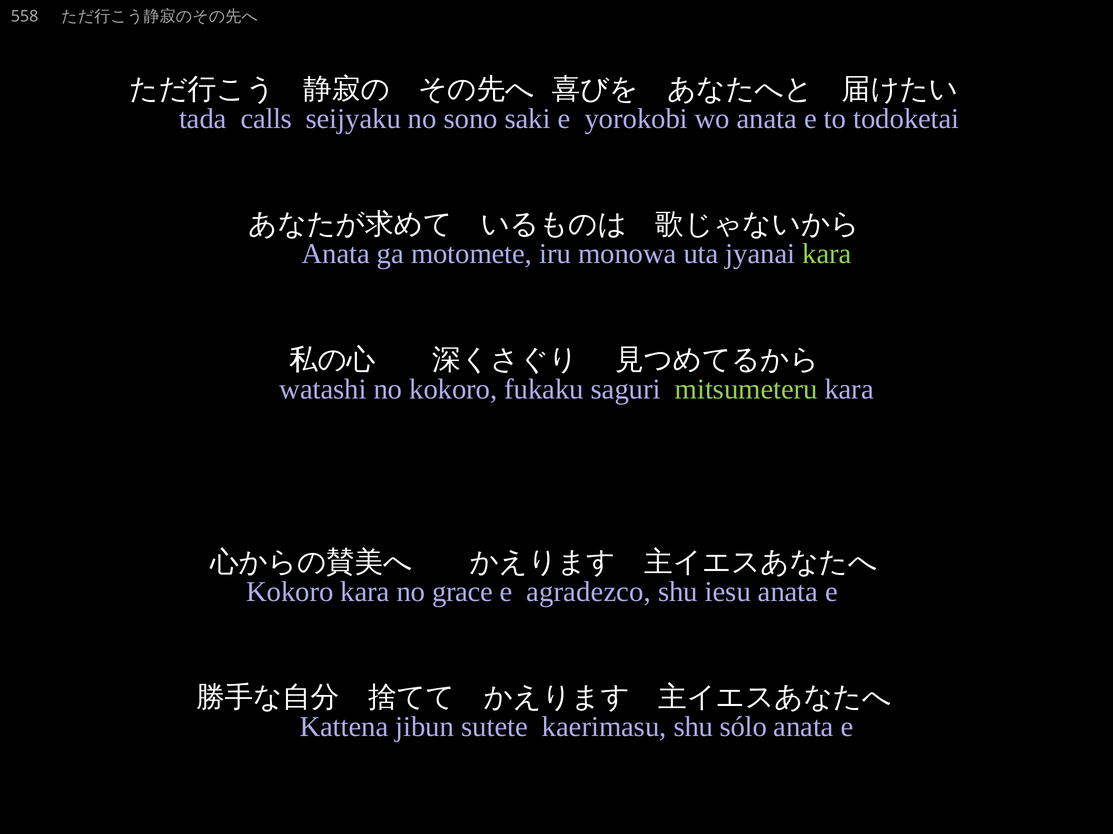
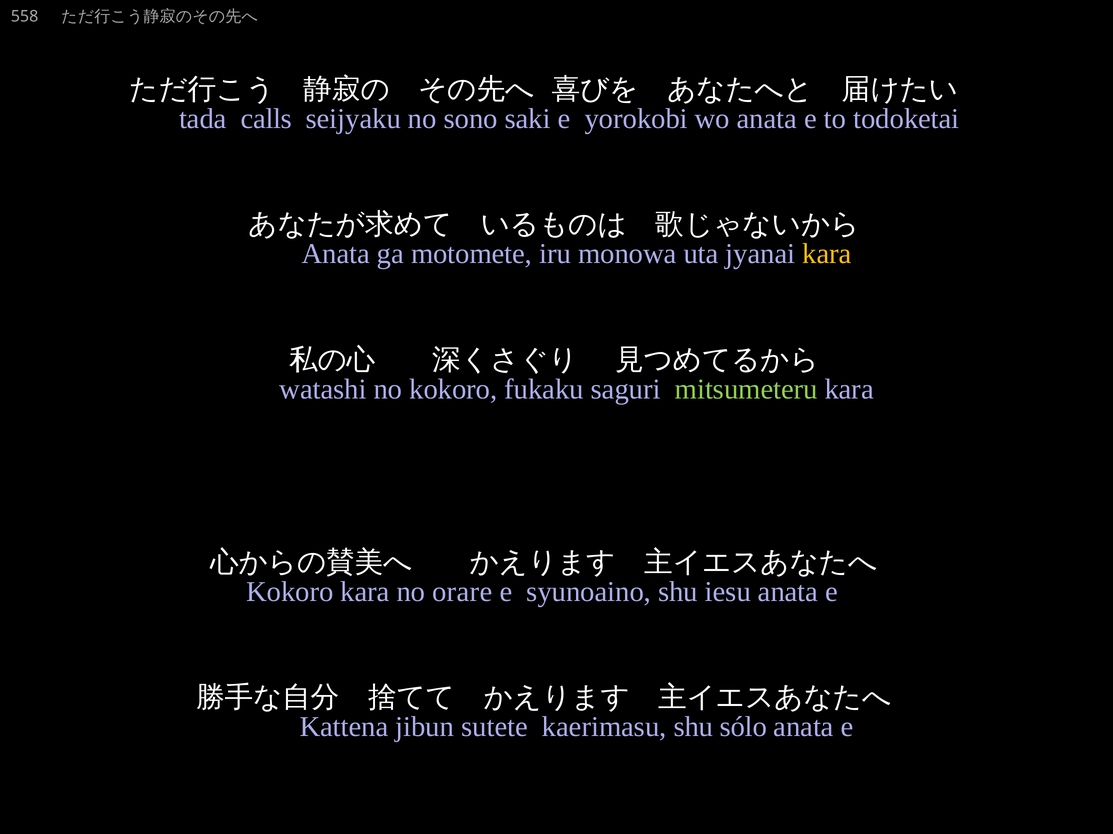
kara colour: light green -> yellow (827, 254)
grace: grace -> orare (462, 592)
agradezco: agradezco -> syunoaino (589, 592)
